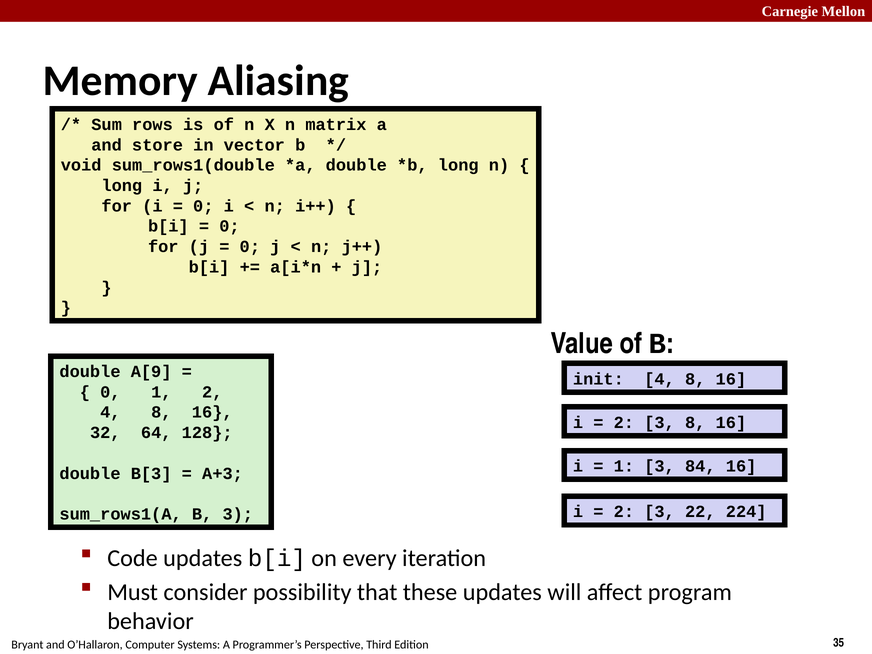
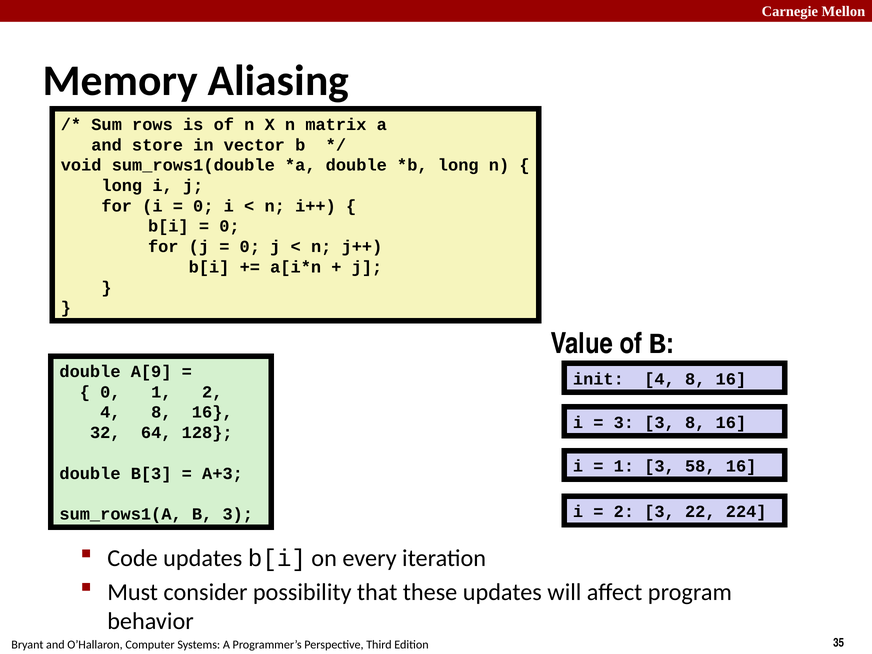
2: 2 -> 3 (624, 423)
84: 84 -> 58 (700, 466)
